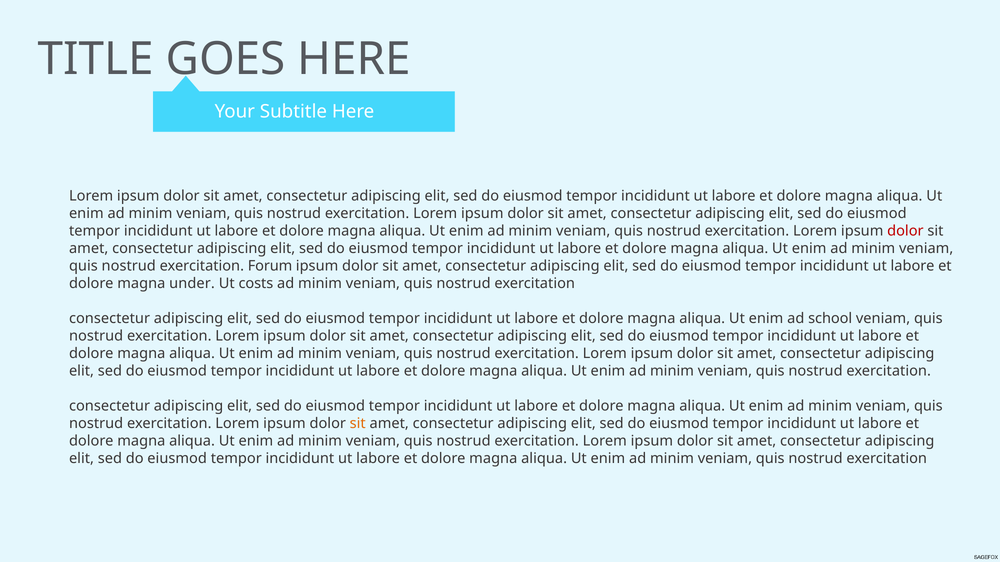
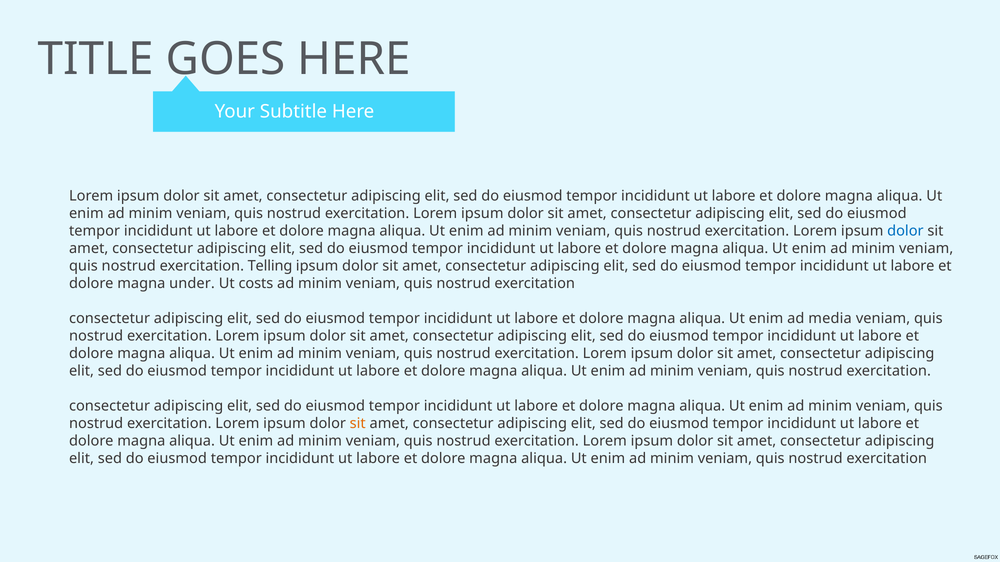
dolor colour: red -> blue (905, 231)
Forum: Forum -> Telling (270, 266)
school: school -> media (830, 319)
